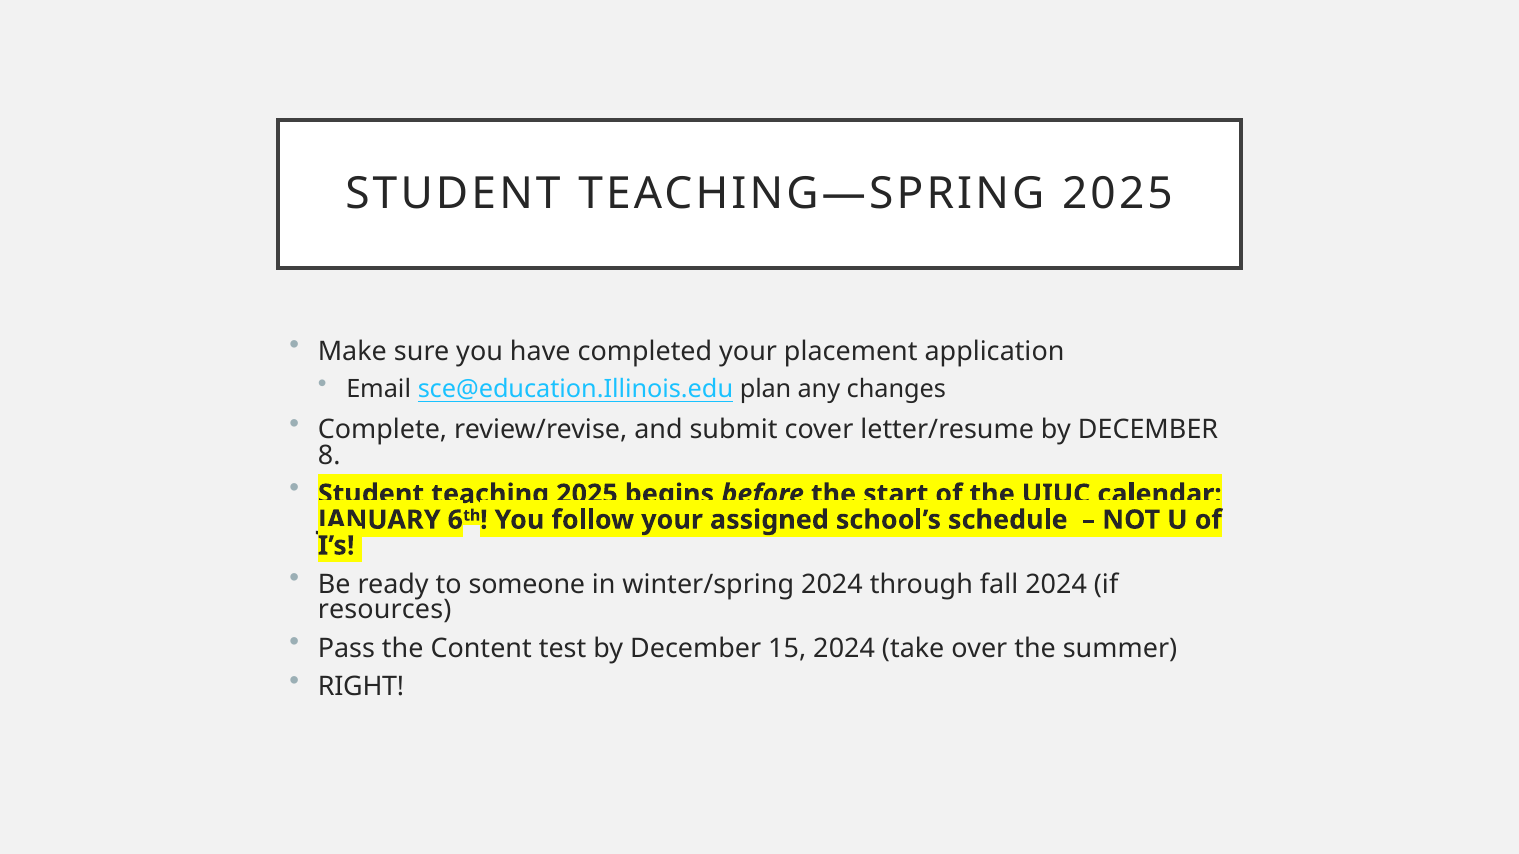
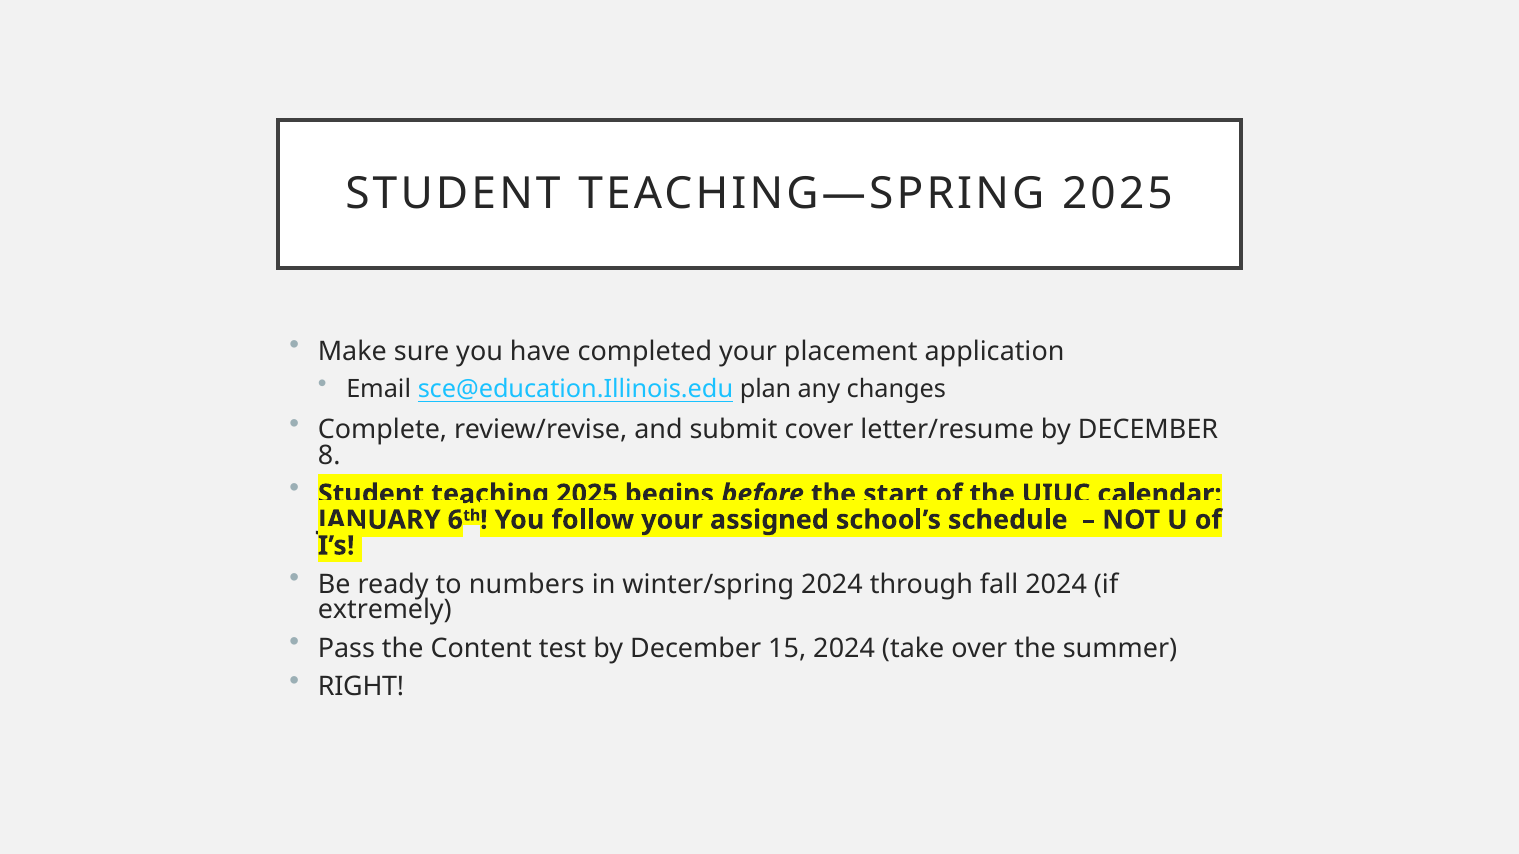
someone: someone -> numbers (527, 584)
resources: resources -> extremely (385, 610)
